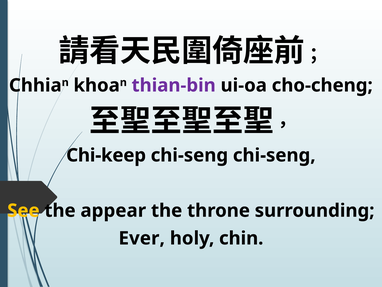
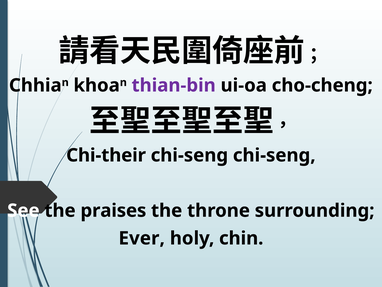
Chi-keep: Chi-keep -> Chi-their (106, 155)
See colour: yellow -> white (23, 210)
appear: appear -> praises (113, 210)
